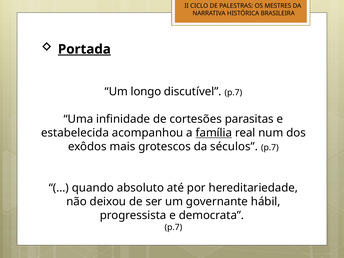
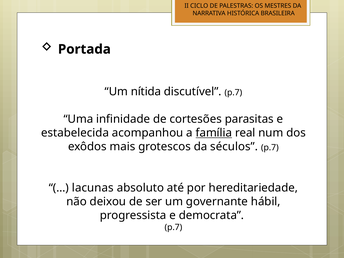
Portada underline: present -> none (84, 49)
longo: longo -> nítida (146, 92)
quando: quando -> lacunas (93, 188)
